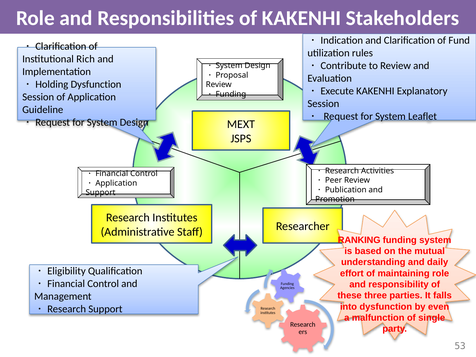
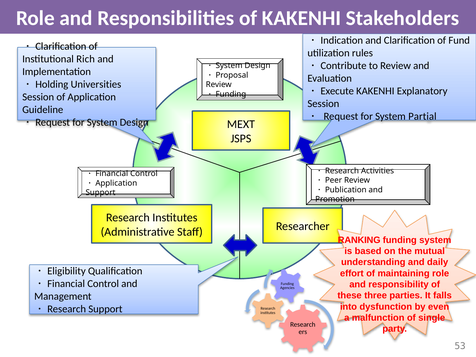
Dysfunction: Dysfunction -> Universities (96, 84)
Leaflet: Leaflet -> Partial (422, 116)
